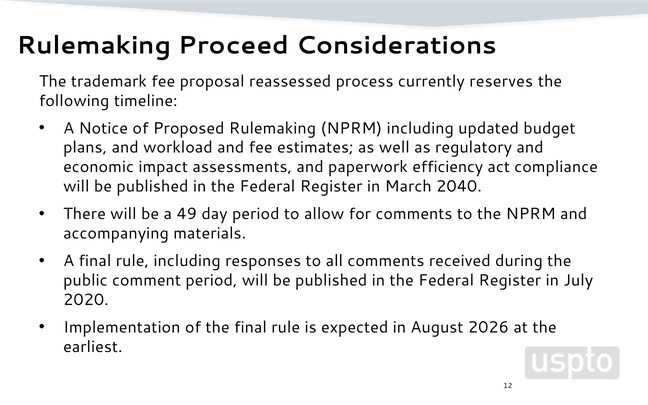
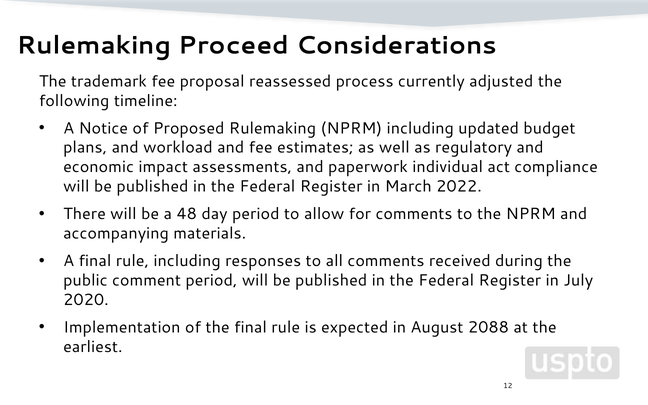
reserves: reserves -> adjusted (501, 81)
efficiency: efficiency -> individual (448, 167)
2040: 2040 -> 2022 (459, 187)
49: 49 -> 48 (187, 214)
2026: 2026 -> 2088 (488, 328)
